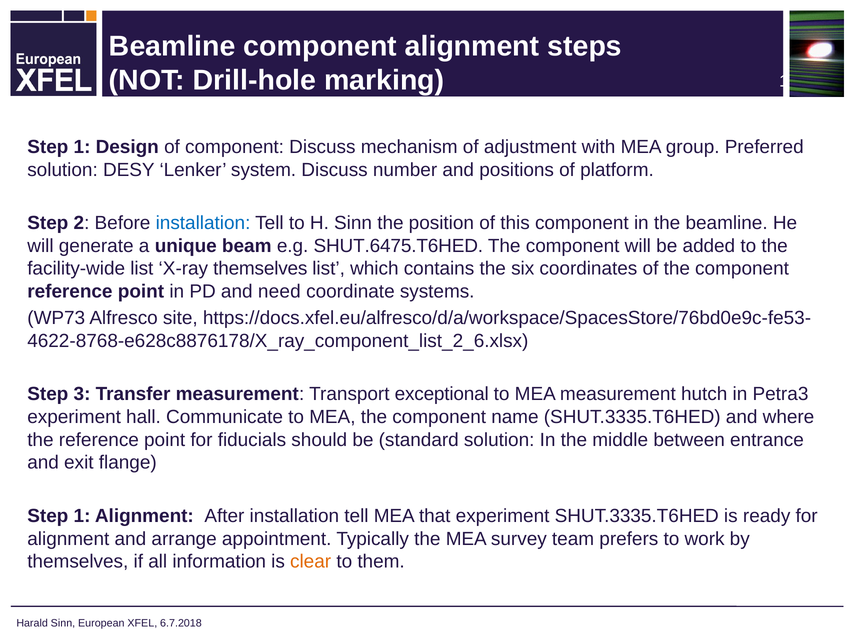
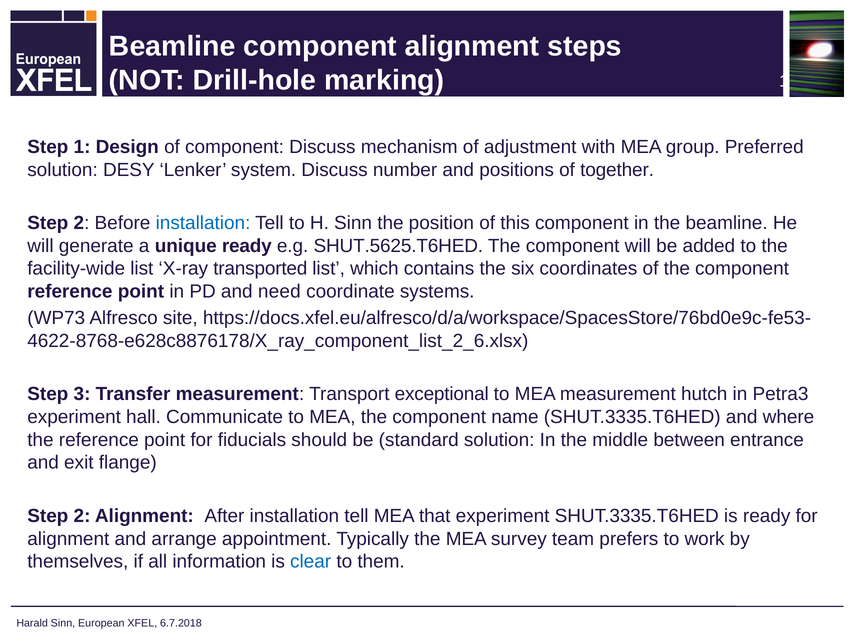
platform: platform -> together (617, 170)
unique beam: beam -> ready (247, 246)
SHUT.6475.T6HED: SHUT.6475.T6HED -> SHUT.5625.T6HED (398, 246)
X-ray themselves: themselves -> transported (260, 268)
1: 1 -> 2 (82, 515)
clear colour: orange -> blue (311, 561)
